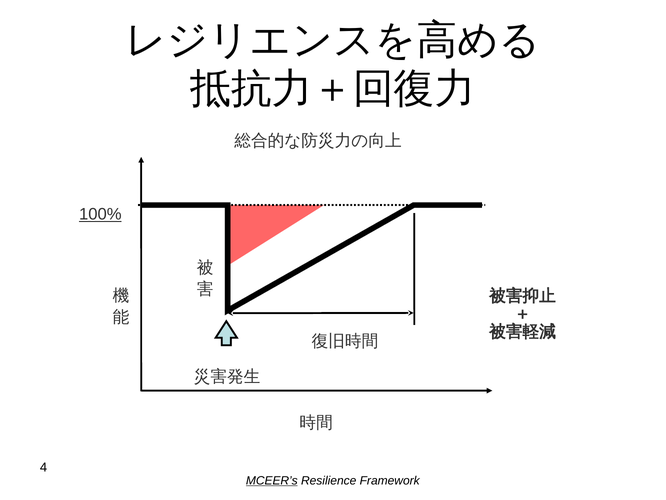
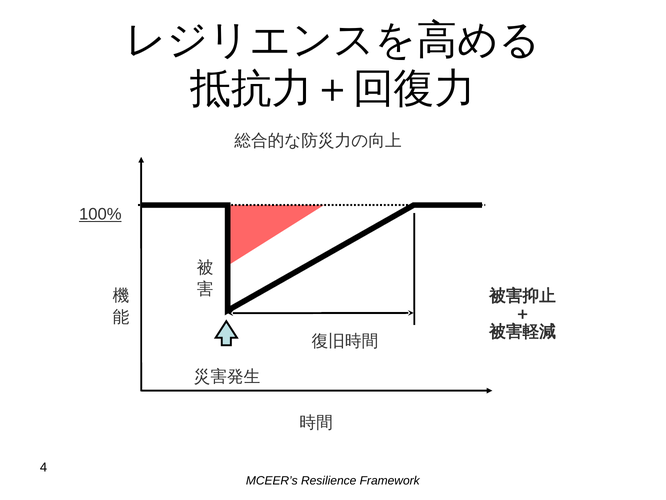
MCEER’s underline: present -> none (272, 480)
